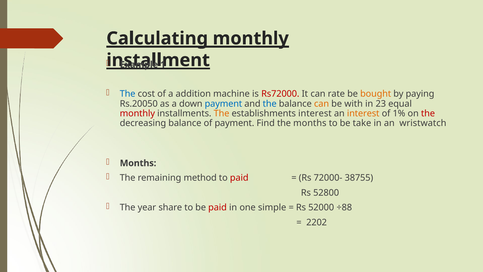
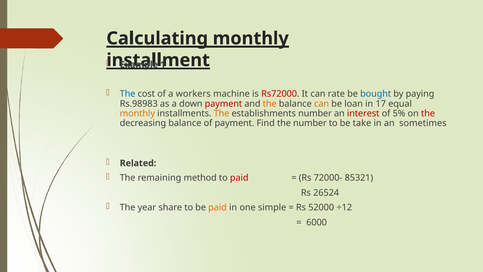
addition: addition -> workers (193, 94)
bought colour: orange -> blue (376, 94)
Rs.20050: Rs.20050 -> Rs.98983 (139, 104)
payment colour: blue -> red (223, 104)
the colour: blue -> orange (270, 104)
with: with -> loan (354, 104)
23: 23 -> 17 (381, 104)
monthly colour: red -> orange (137, 113)
establishments interest: interest -> number (315, 113)
interest colour: orange -> red (363, 113)
1%: 1% -> 5% (399, 113)
the months: months -> number (310, 123)
wristwatch: wristwatch -> sometimes (423, 123)
Months: Months -> Related (138, 163)
38755: 38755 -> 85321 (359, 178)
52800: 52800 -> 26524 (326, 193)
paid colour: red -> orange (218, 207)
÷88: ÷88 -> ÷12 (344, 207)
2202: 2202 -> 6000 (317, 222)
